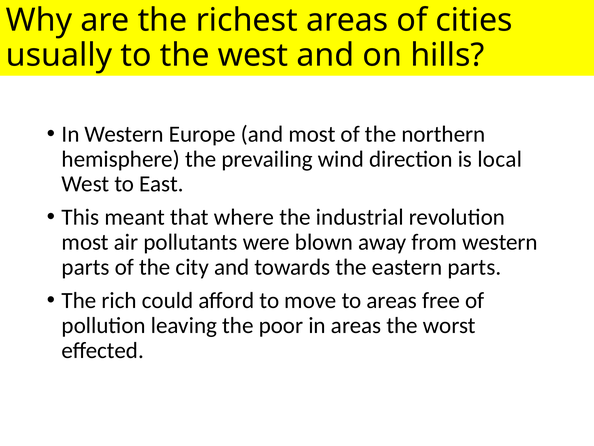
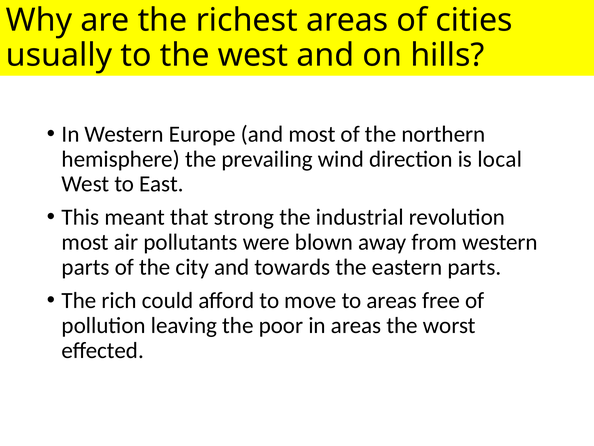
where: where -> strong (244, 217)
